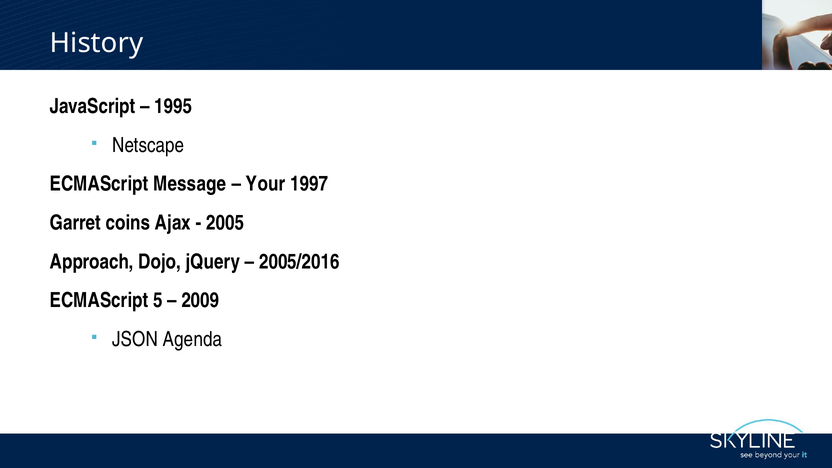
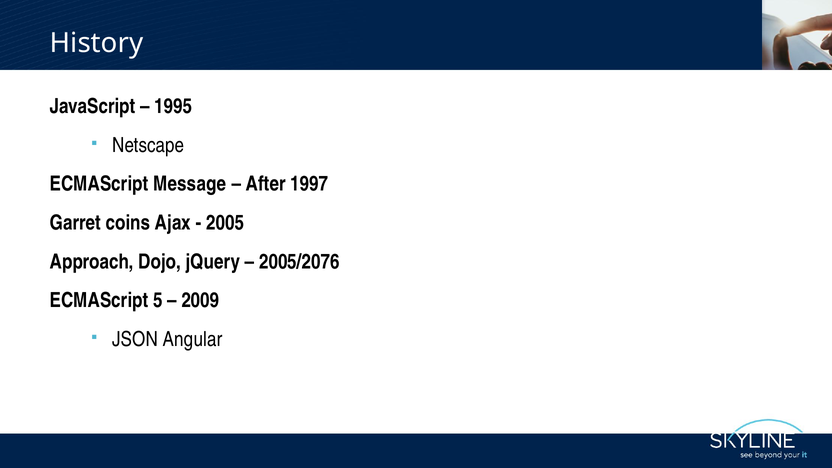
Your: Your -> After (266, 184)
2005/2016: 2005/2016 -> 2005/2076 (299, 262)
Agenda: Agenda -> Angular (193, 339)
